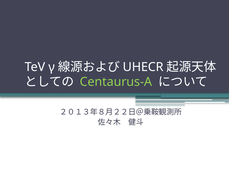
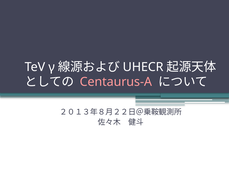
Centaurus-A colour: light green -> pink (116, 82)
